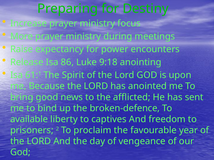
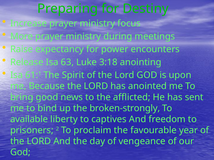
86: 86 -> 63 (67, 62)
9:18: 9:18 -> 3:18 (108, 62)
broken-defence: broken-defence -> broken-strongly (125, 109)
